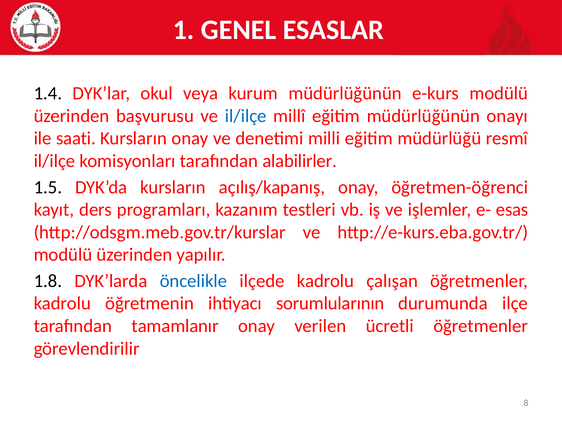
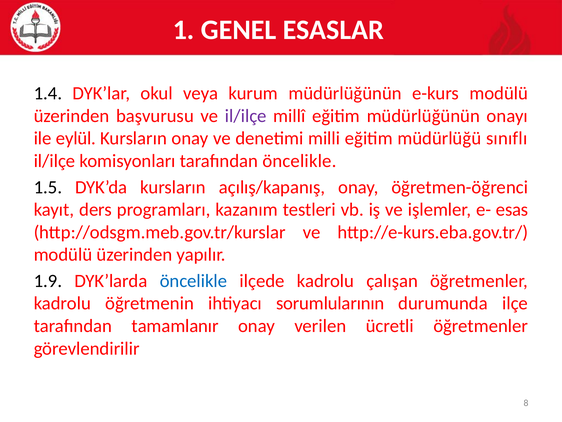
il/ilçe colour: blue -> purple (246, 116)
saati: saati -> eylül (76, 138)
resmî: resmî -> sınıflı (507, 138)
tarafından alabilirler: alabilirler -> öncelikle (299, 161)
1.8: 1.8 -> 1.9 (48, 281)
